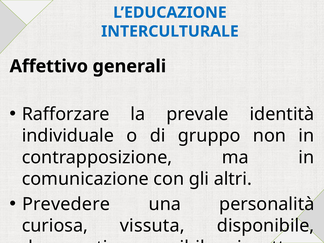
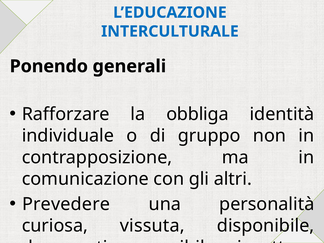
Affettivo: Affettivo -> Ponendo (49, 66)
prevale: prevale -> obbliga (197, 114)
